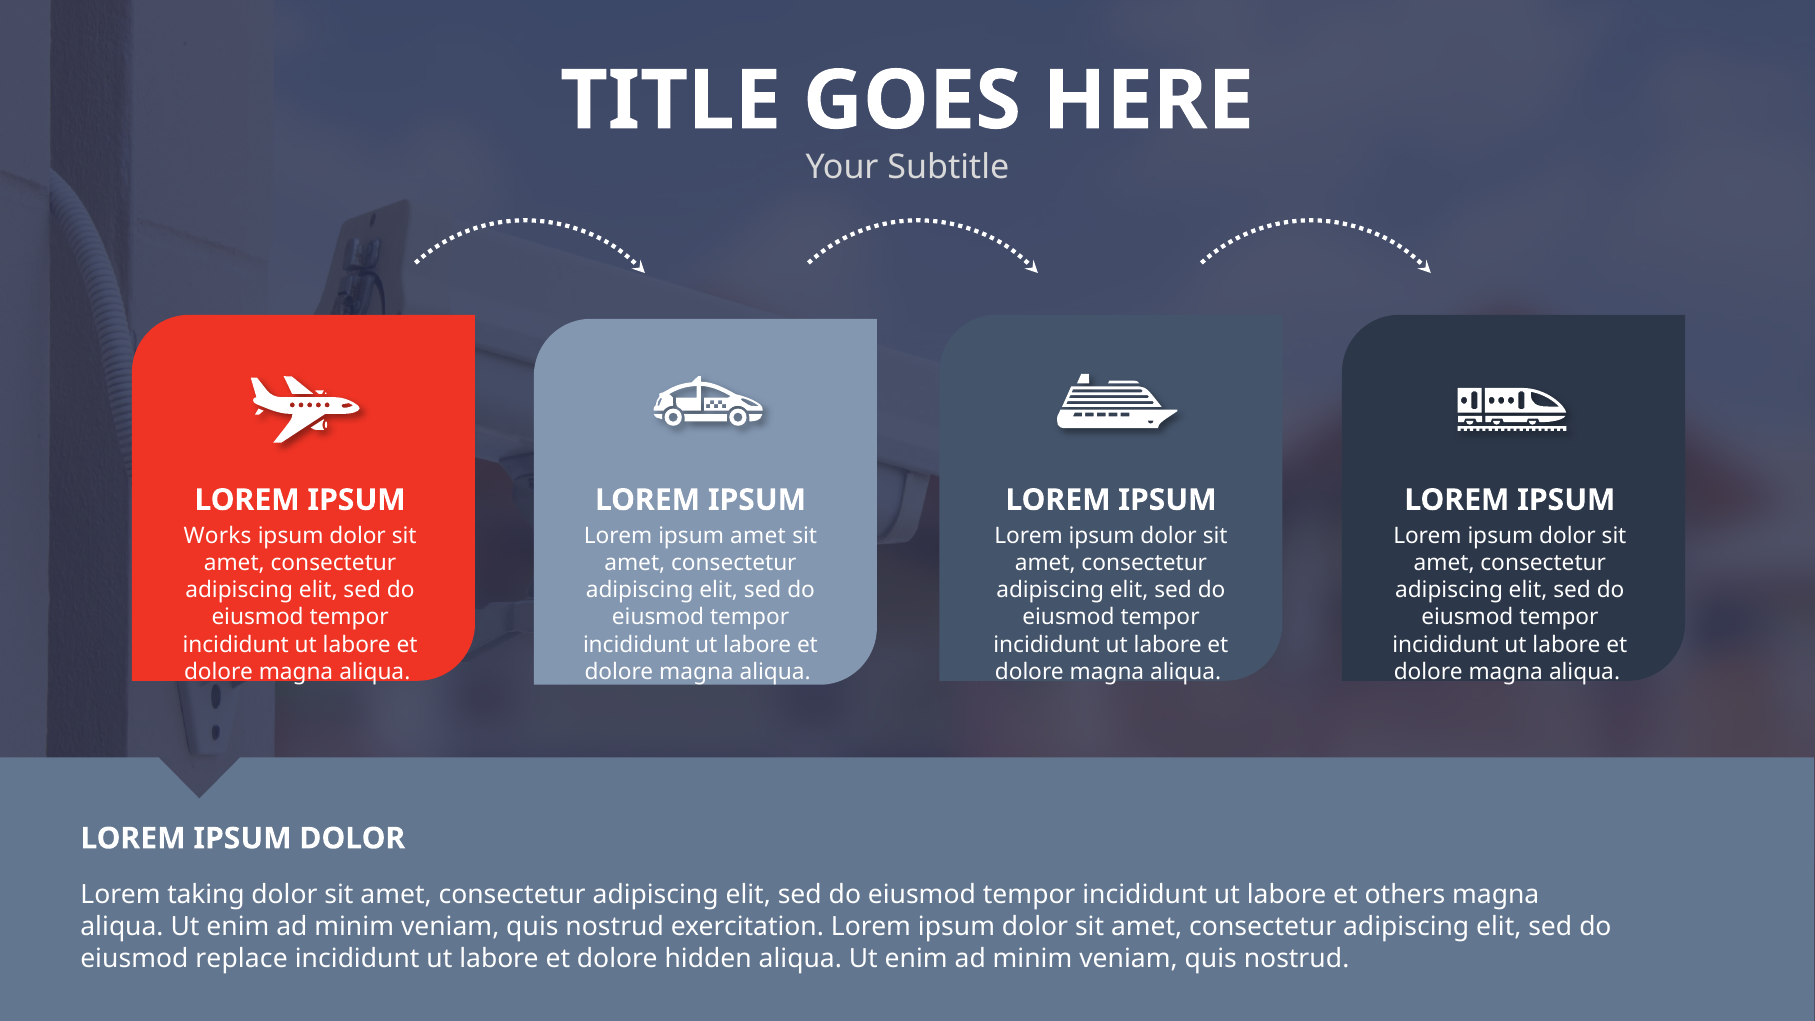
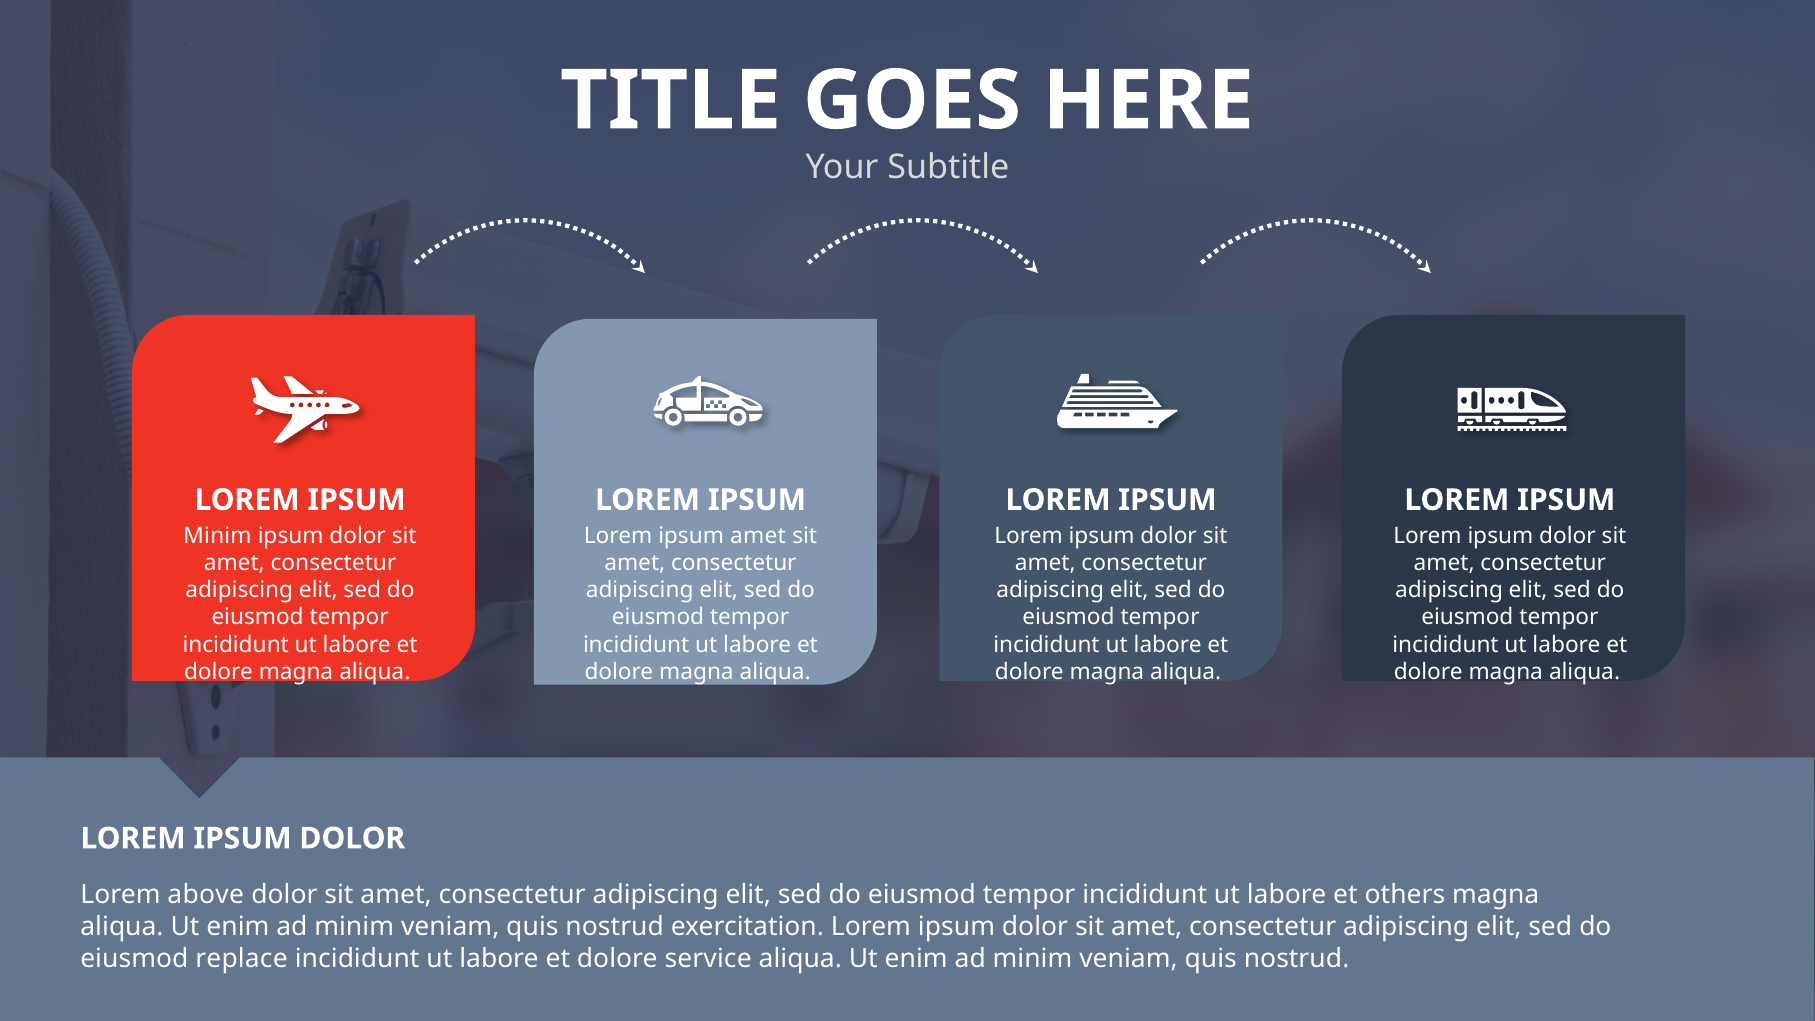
Works: Works -> Minim (218, 536)
taking: taking -> above (206, 895)
hidden: hidden -> service (708, 958)
